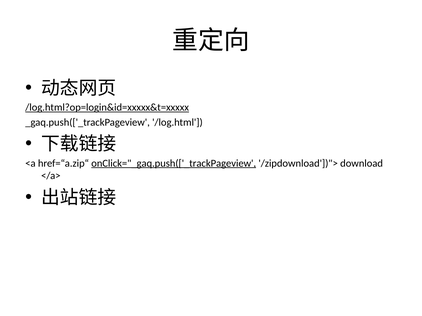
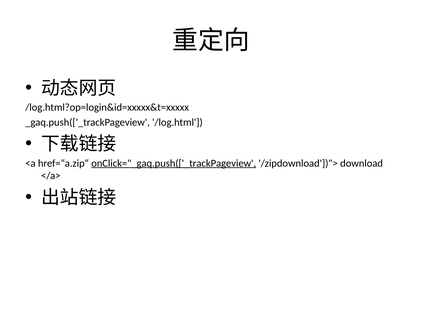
/log.html?op=login&id=xxxxx&t=xxxxx underline: present -> none (107, 108)
